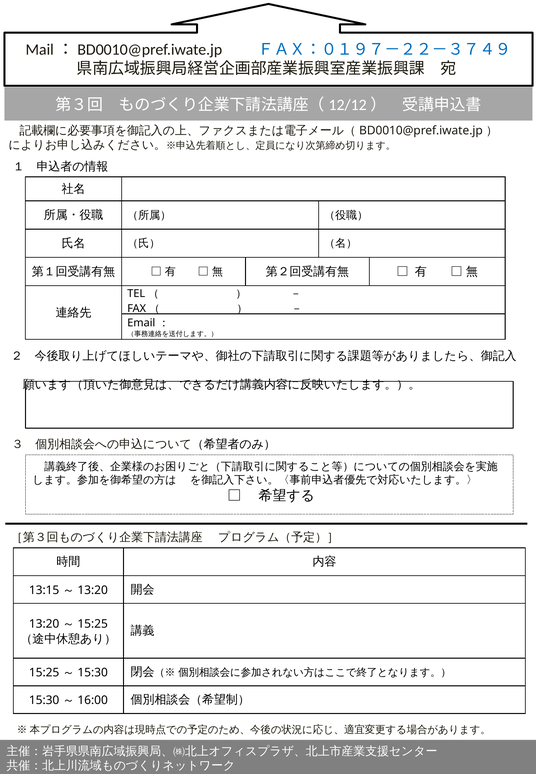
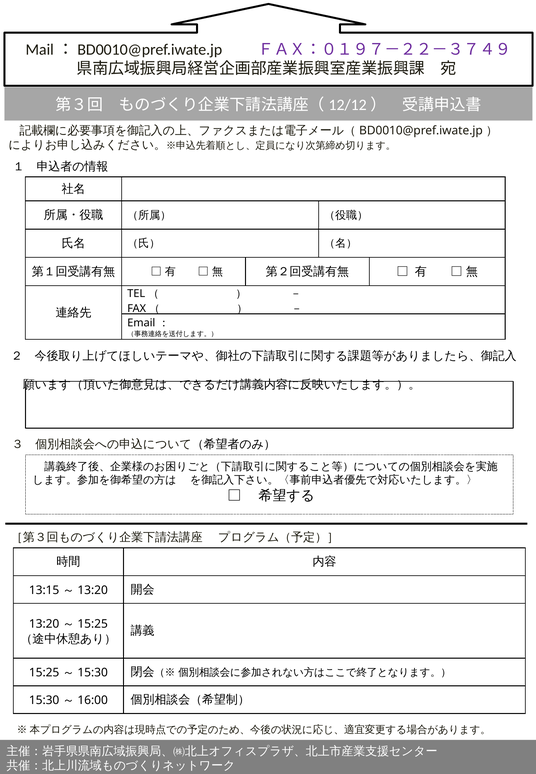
ＦＡＸ：０１９７－２２－３７４９ colour: blue -> purple (384, 50)
